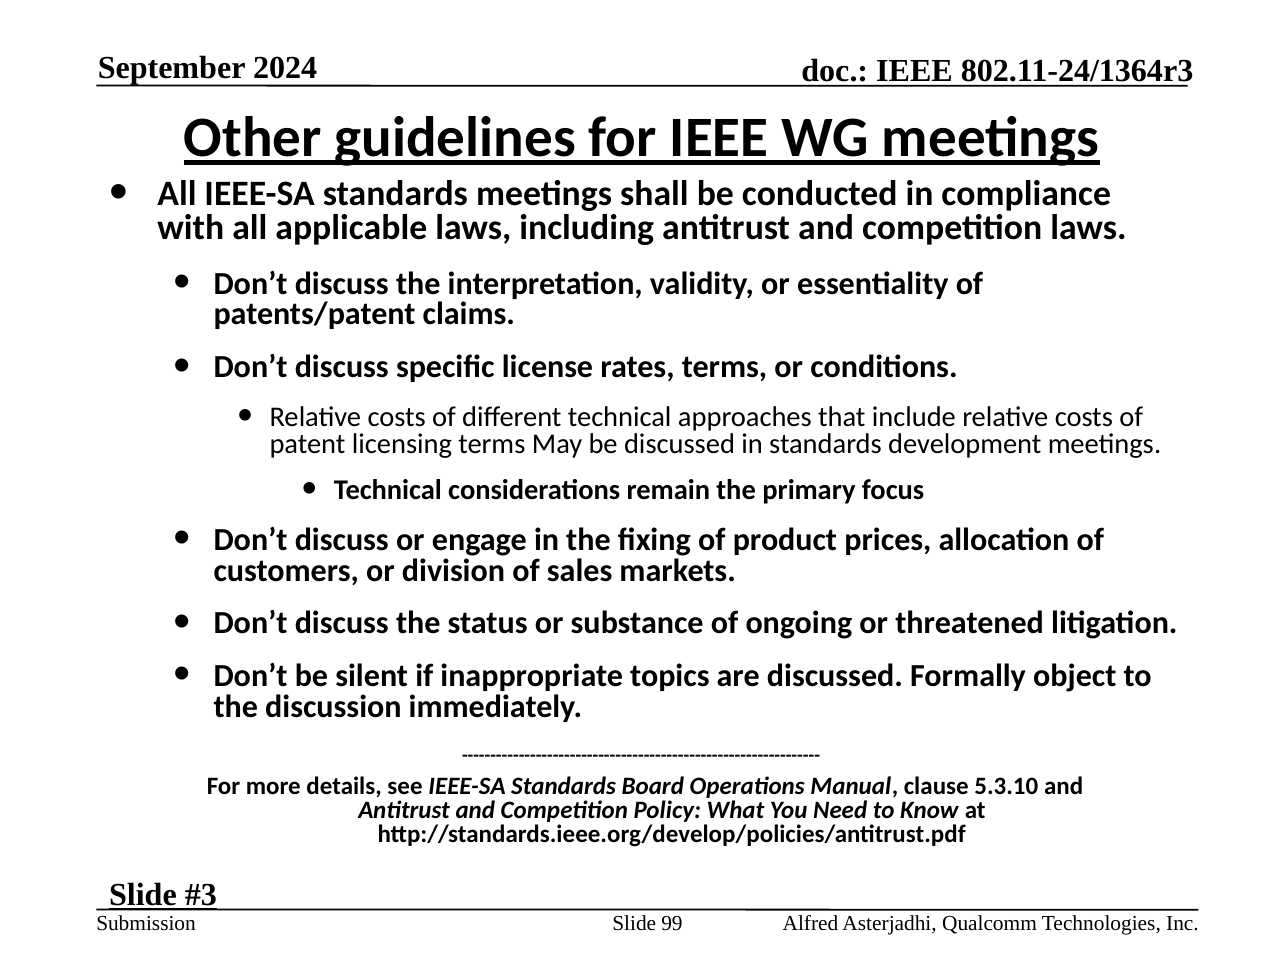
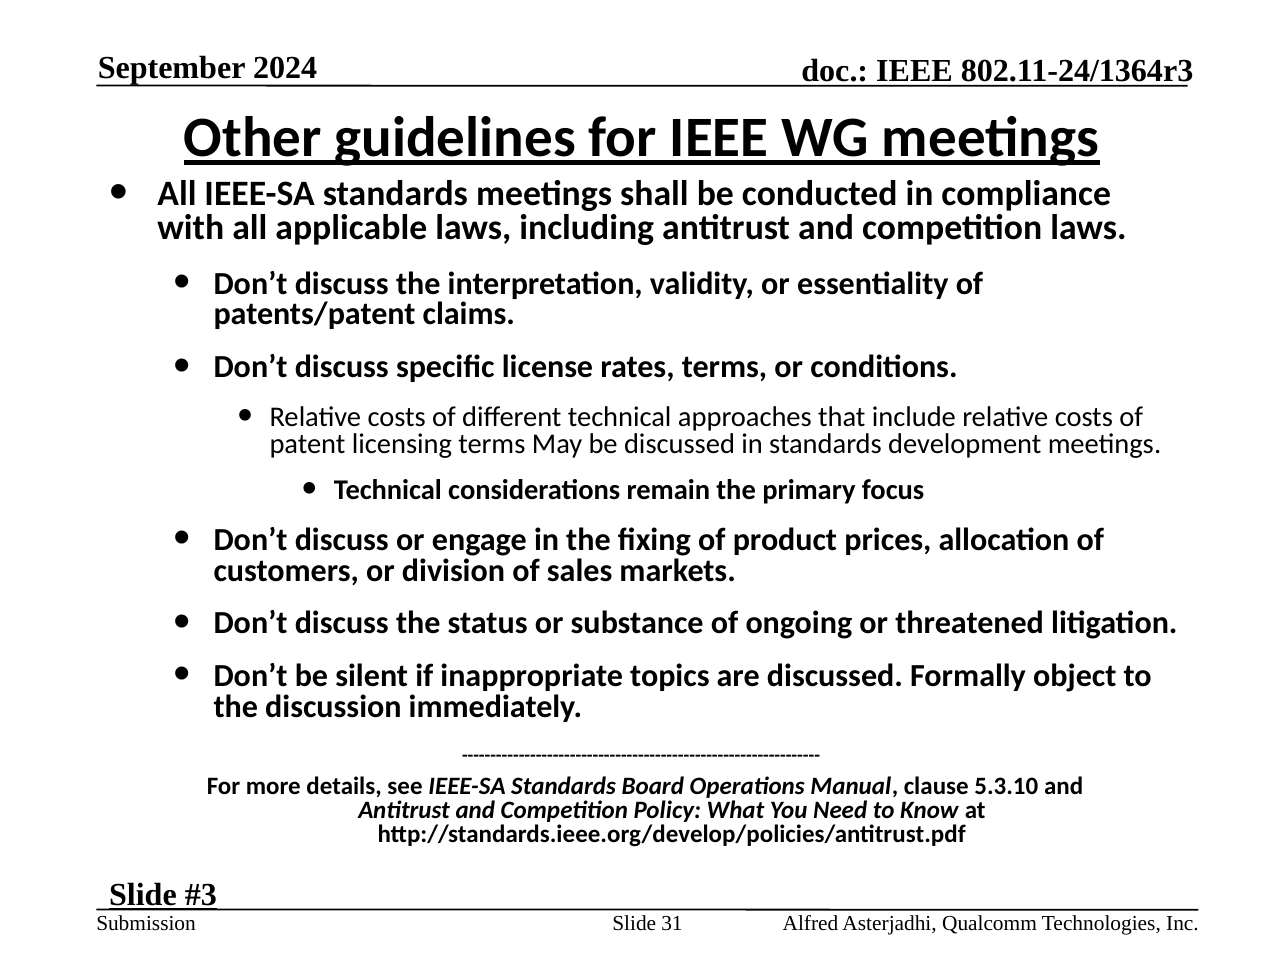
99: 99 -> 31 (672, 924)
